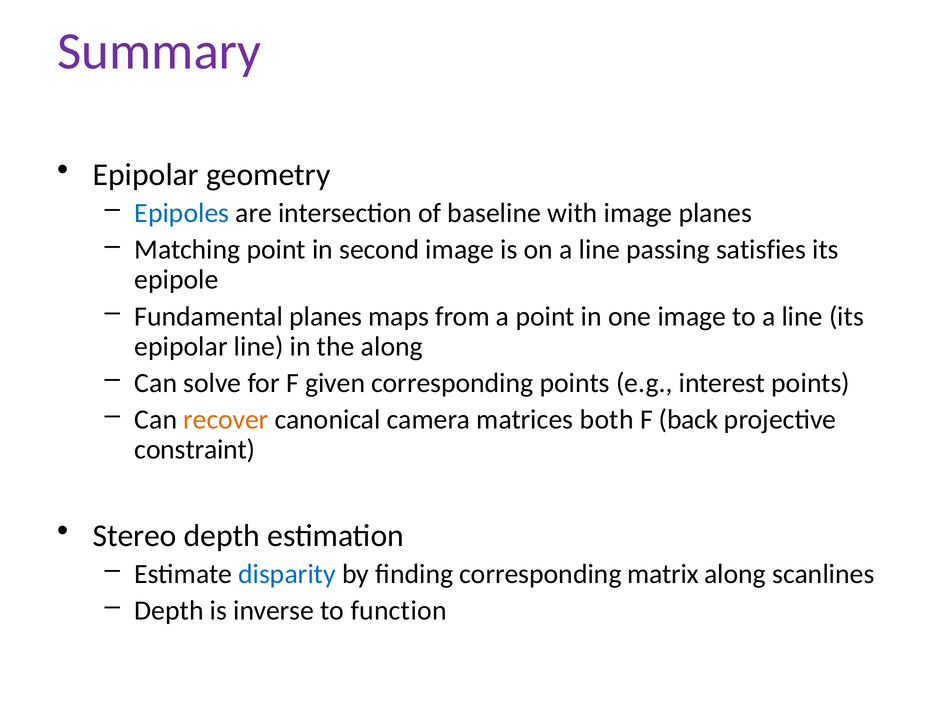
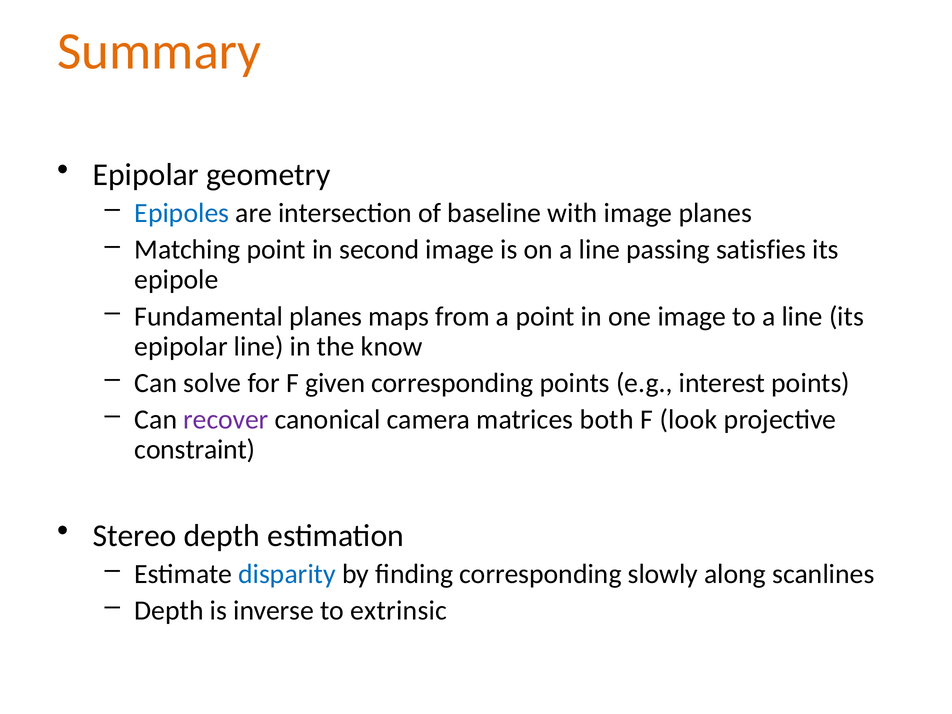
Summary colour: purple -> orange (159, 51)
the along: along -> know (392, 346)
recover colour: orange -> purple (226, 420)
back: back -> look (688, 420)
matrix: matrix -> slowly (663, 574)
function: function -> extrinsic (399, 611)
